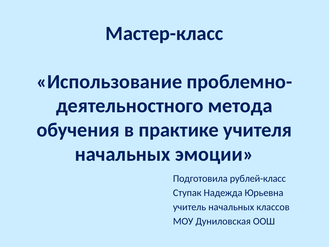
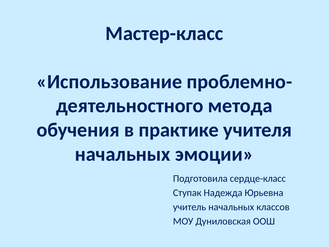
рублей-класс: рублей-класс -> сердце-класс (258, 178)
